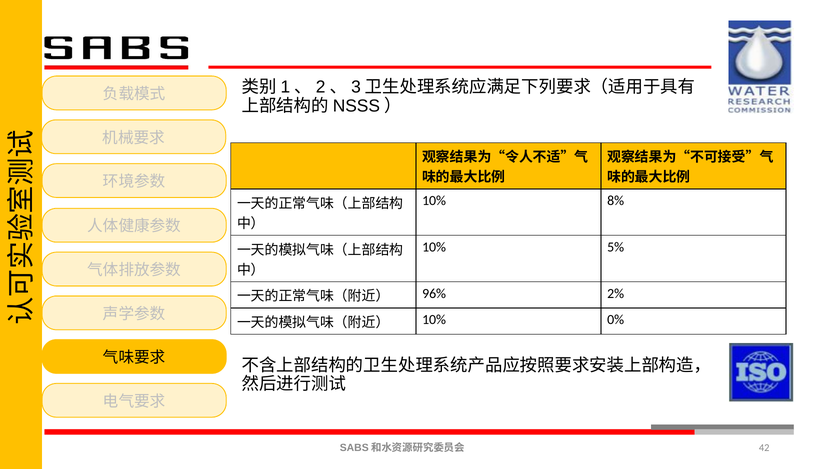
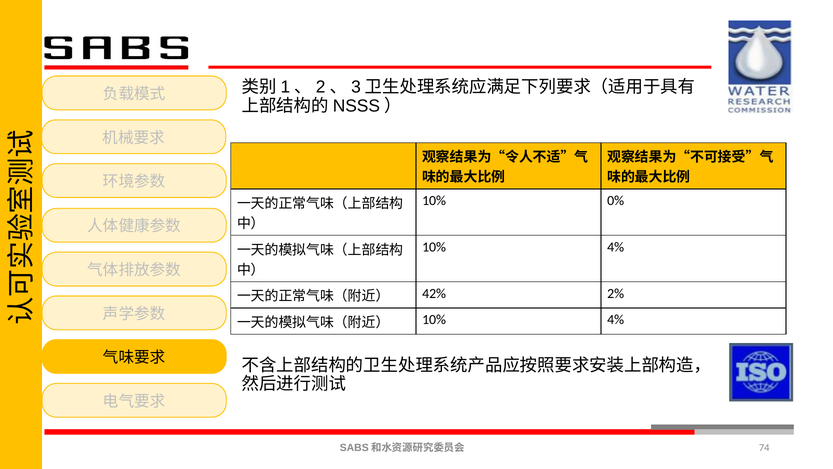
8%: 8% -> 0% (616, 201)
5%: 5% -> 4% (616, 247)
96%: 96% -> 42% (434, 293)
0%: 0% -> 4% (616, 319)
42: 42 -> 74 (764, 447)
